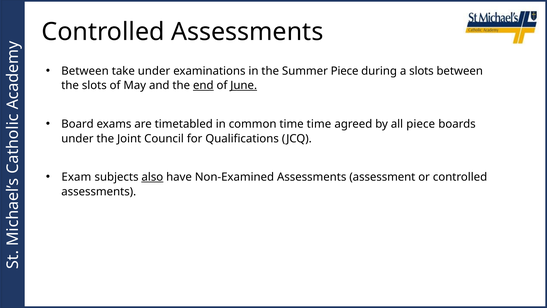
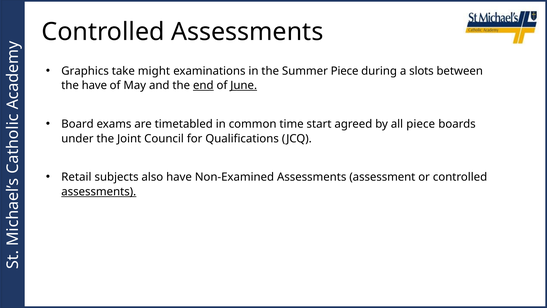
Between: Between -> Graphics (85, 71)
take under: under -> might (154, 71)
the slots: slots -> have (94, 85)
time time: time -> start (319, 124)
Exam: Exam -> Retail (76, 177)
also underline: present -> none (152, 177)
assessments underline: none -> present (99, 191)
